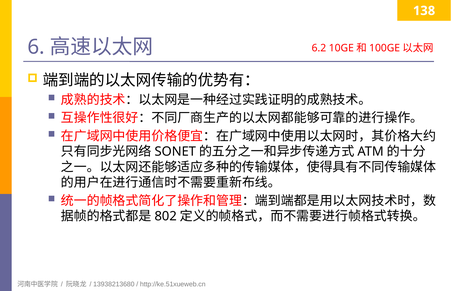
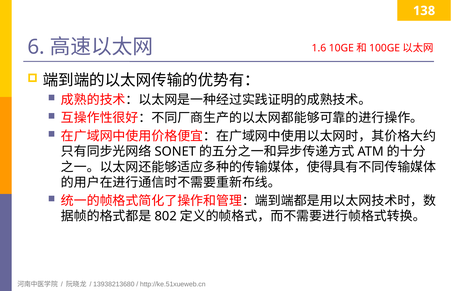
6.2: 6.2 -> 1.6 (319, 48)
